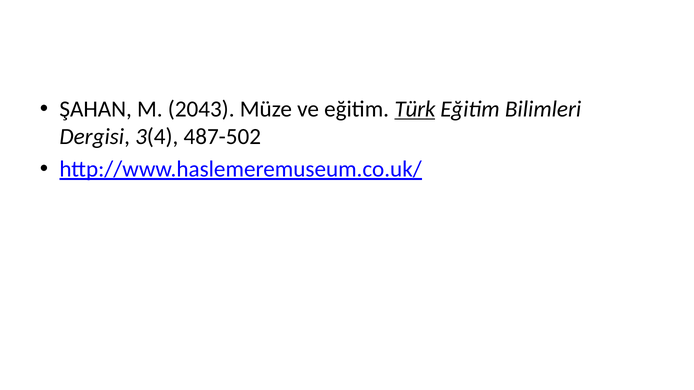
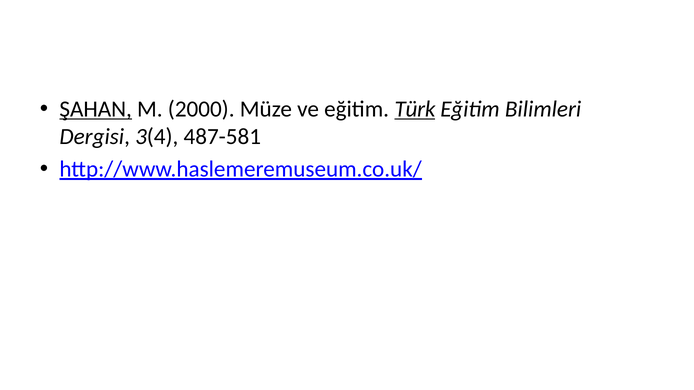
ŞAHAN underline: none -> present (96, 109)
2043: 2043 -> 2000 (201, 109)
487-502: 487-502 -> 487-581 (222, 137)
